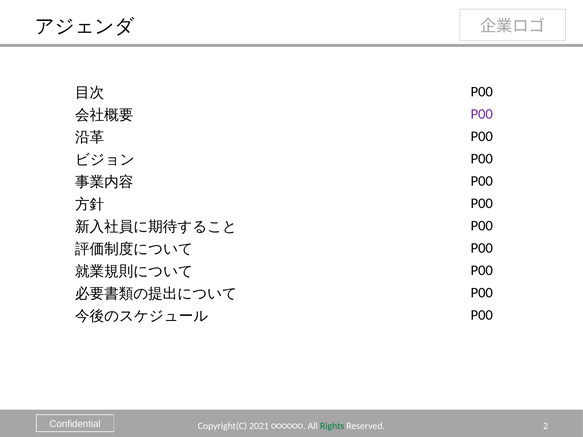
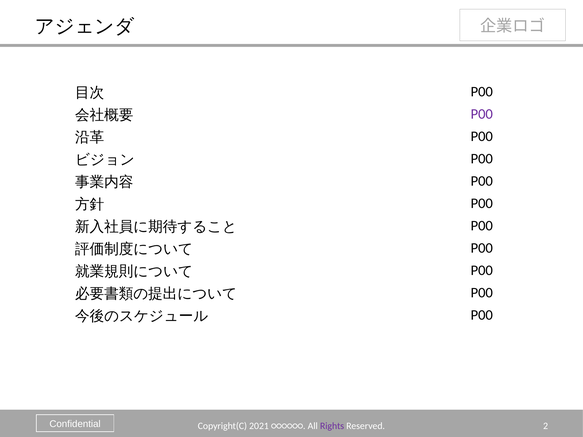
Rights colour: green -> purple (332, 426)
